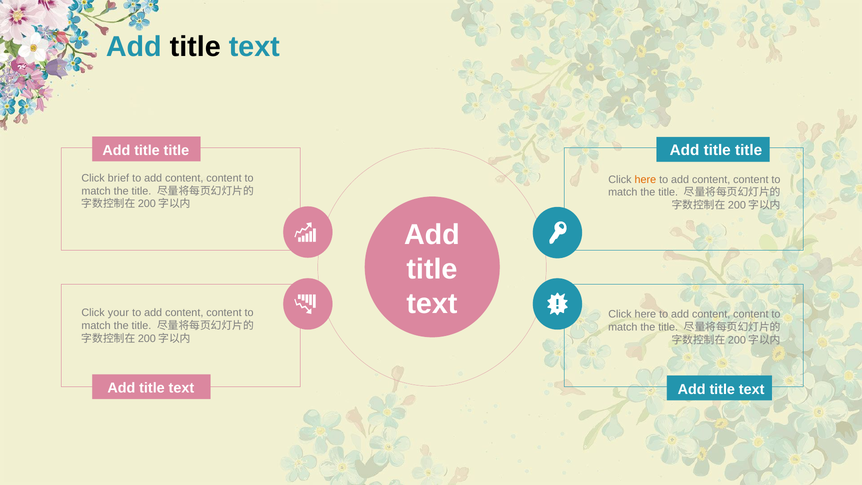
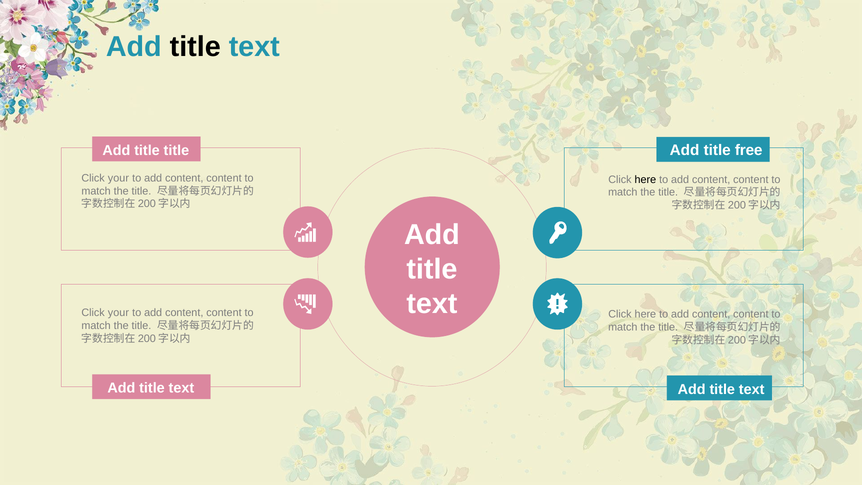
title: title -> free (749, 150)
brief: brief -> your (118, 178)
here colour: orange -> black (645, 179)
